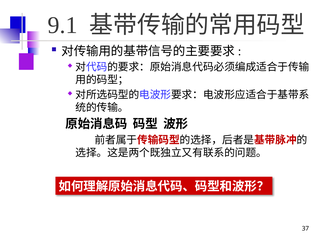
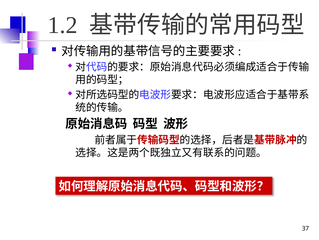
9.1: 9.1 -> 1.2 (63, 25)
